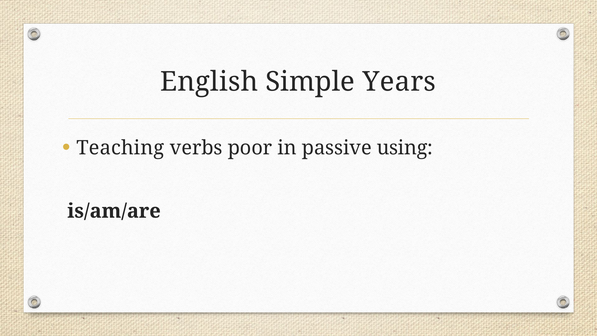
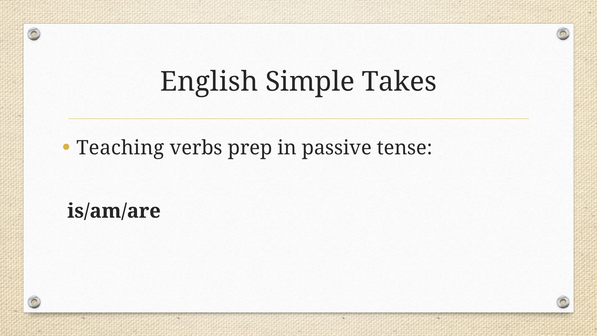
Years: Years -> Takes (399, 82)
poor: poor -> prep (250, 148)
using: using -> tense (405, 148)
